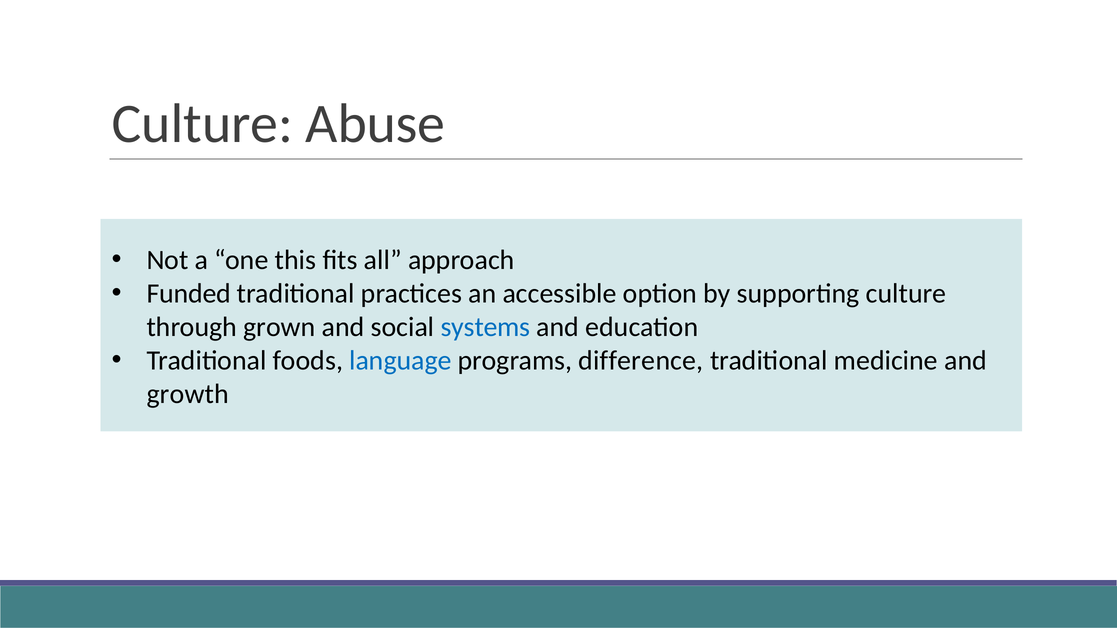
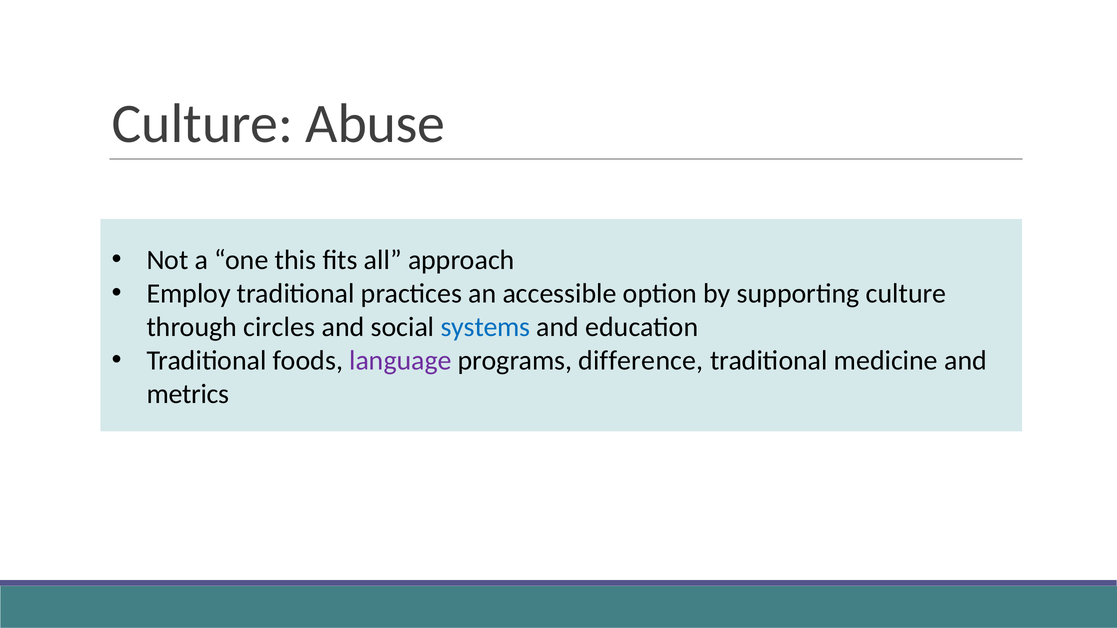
Funded: Funded -> Employ (189, 294)
grown: grown -> circles (279, 327)
language colour: blue -> purple (400, 361)
growth: growth -> metrics (188, 394)
